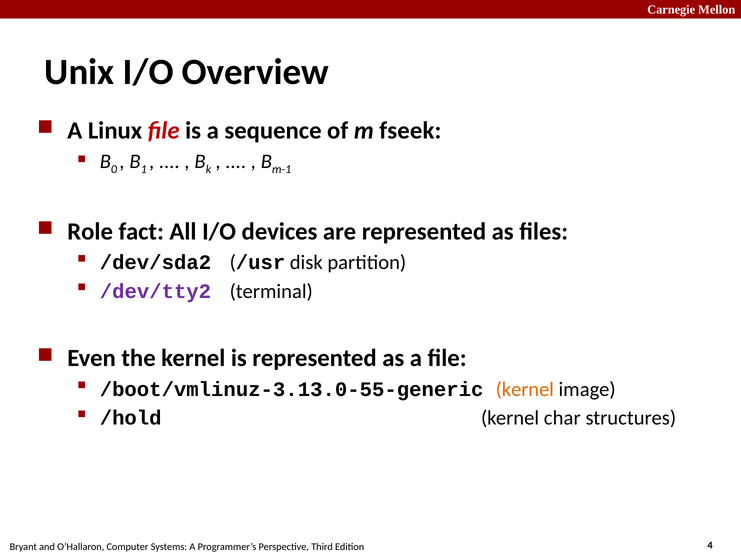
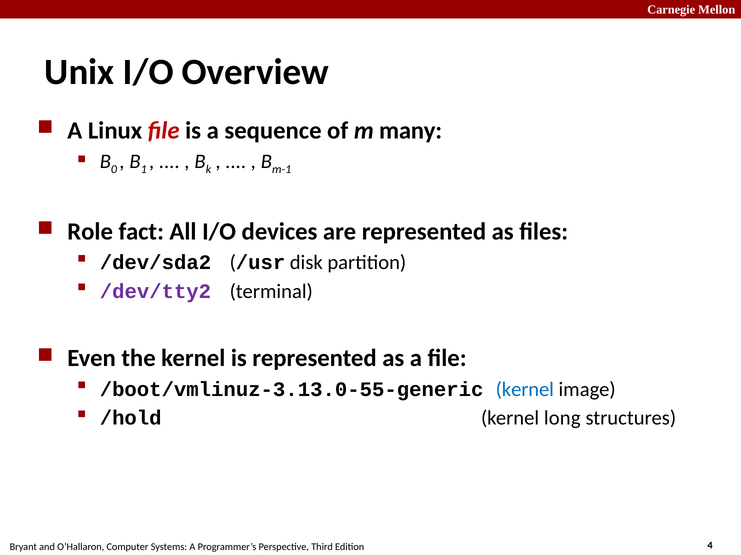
fseek: fseek -> many (411, 131)
kernel colour: orange -> blue (525, 390)
char: char -> long (562, 419)
